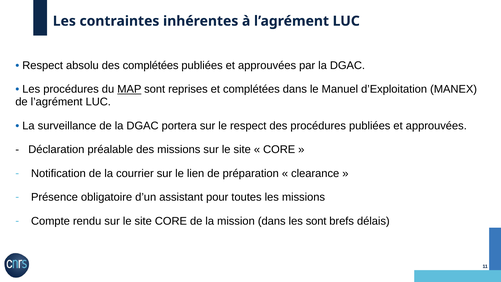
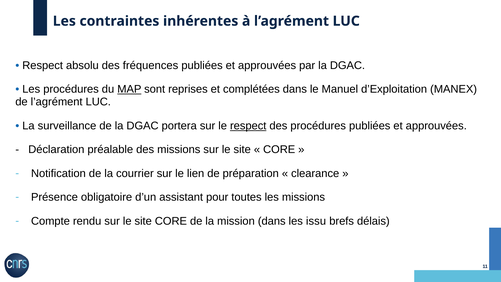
des complétées: complétées -> fréquences (151, 65)
respect underline: none -> present (248, 126)
les sont: sont -> issu (316, 221)
